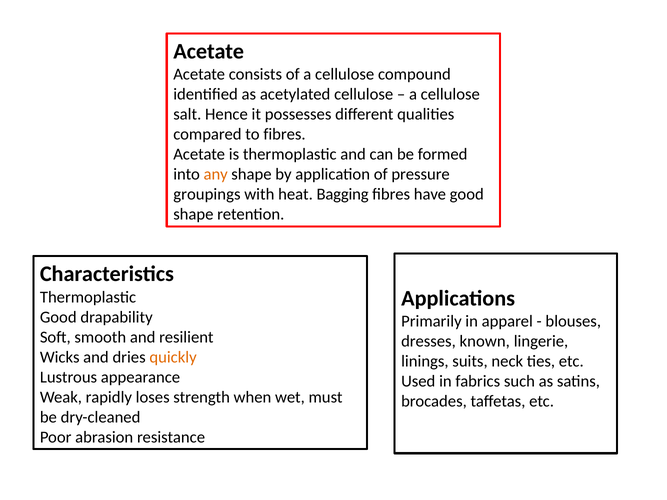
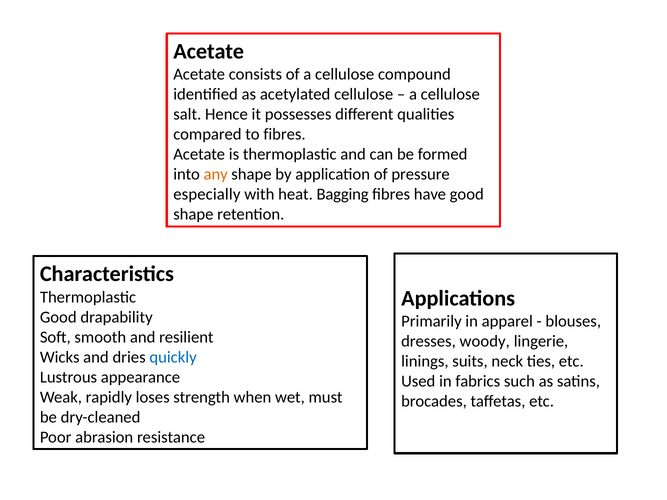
groupings: groupings -> especially (207, 195)
known: known -> woody (485, 341)
quickly colour: orange -> blue (173, 357)
